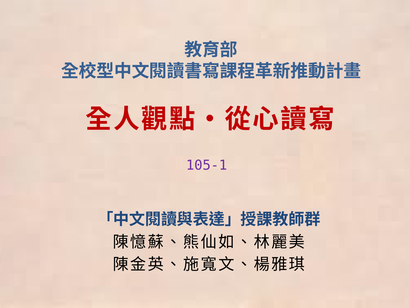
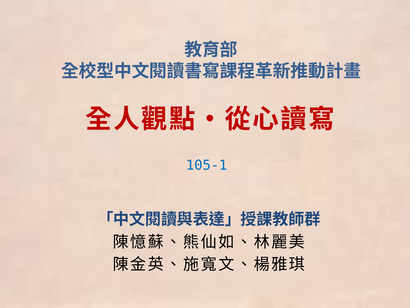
105-1 colour: purple -> blue (207, 165)
